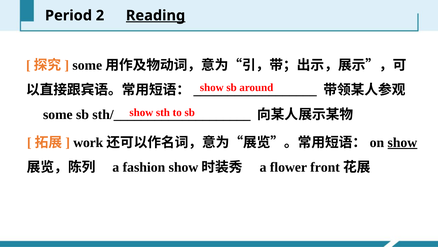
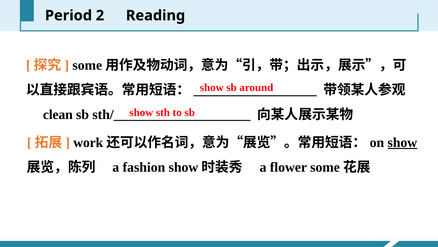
Reading underline: present -> none (156, 15)
some: some -> clean (58, 114)
flower front: front -> some (325, 167)
